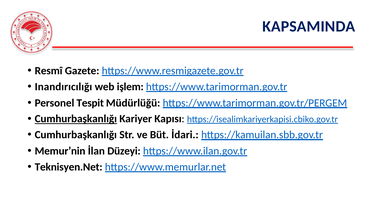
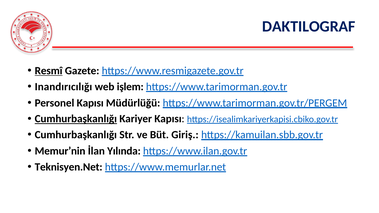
KAPSAMINDA: KAPSAMINDA -> DAKTILOGRAF (309, 26)
Resmî underline: none -> present (49, 71)
Personel Tespit: Tespit -> Kapısı (90, 103)
İdari: İdari -> Giriş (185, 135)
Düzeyi: Düzeyi -> Yılında (124, 151)
